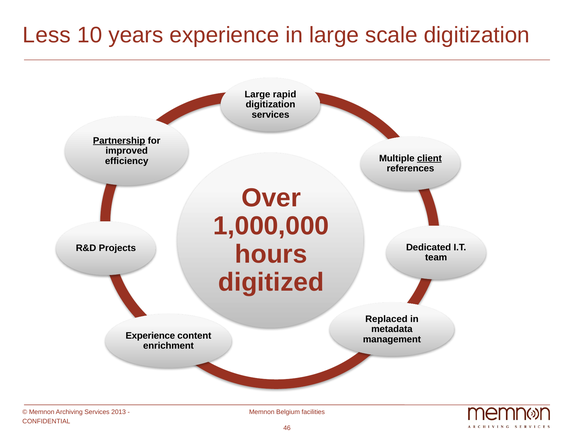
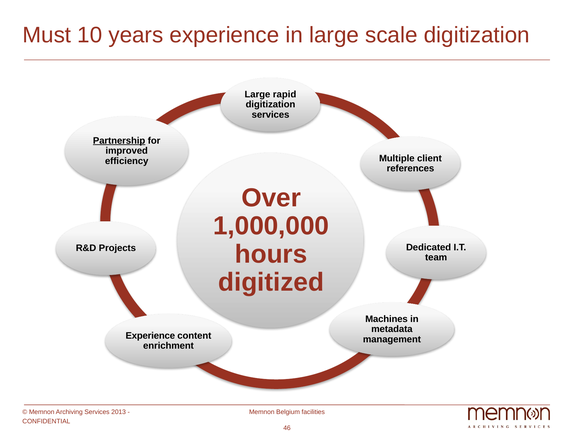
Less: Less -> Must (47, 35)
client underline: present -> none (429, 158)
Replaced: Replaced -> Machines (386, 319)
